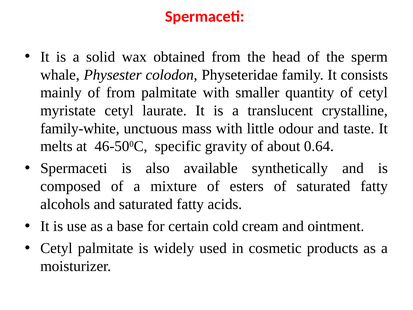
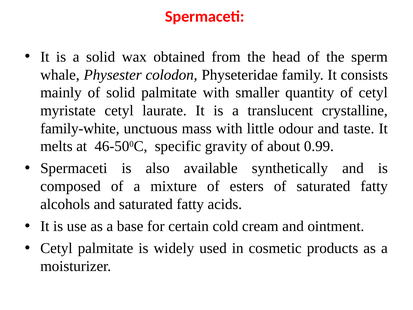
of from: from -> solid (121, 93)
0.64: 0.64 -> 0.99 (319, 146)
